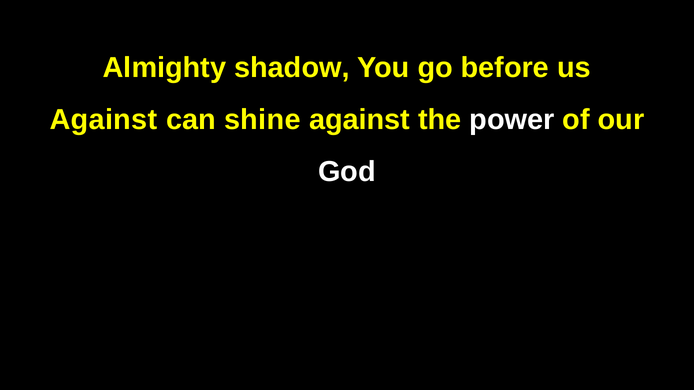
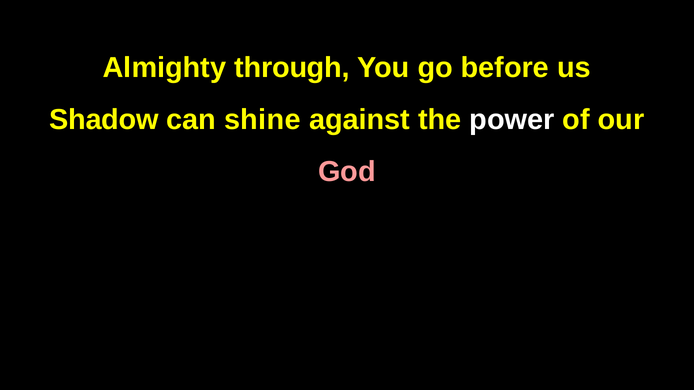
shadow: shadow -> through (292, 68)
Against: Against -> Shadow (104, 120)
God colour: white -> pink (347, 172)
